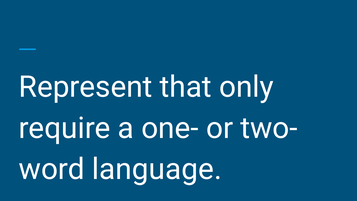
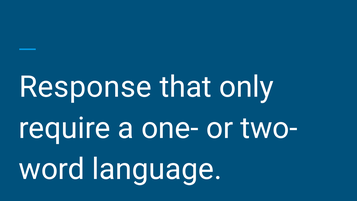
Represent: Represent -> Response (85, 87)
